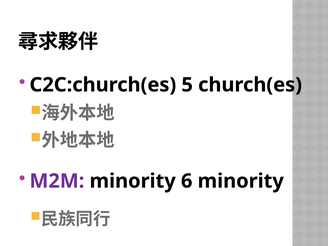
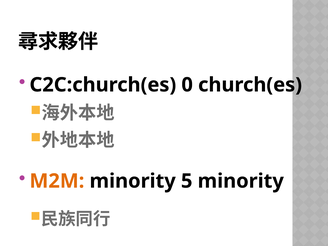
5: 5 -> 0 (187, 85)
M2M colour: purple -> orange (57, 181)
6: 6 -> 5 (187, 181)
